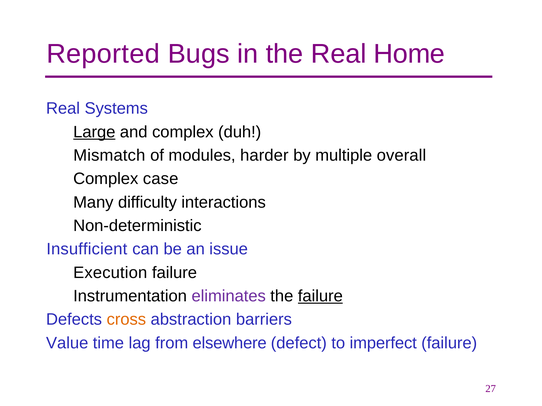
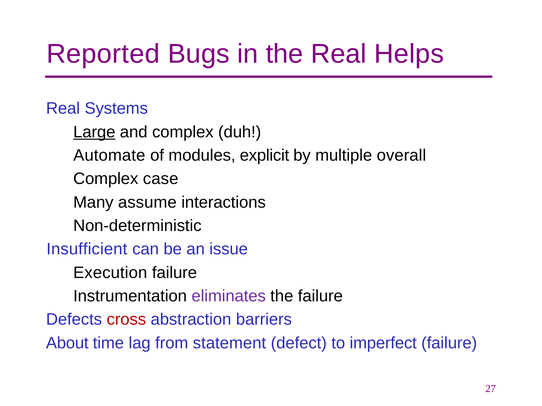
Home: Home -> Helps (409, 54)
Mismatch: Mismatch -> Automate (109, 156)
harder: harder -> explicit (264, 156)
difficulty: difficulty -> assume (147, 203)
failure underline: present -> none (320, 296)
cross colour: orange -> red (126, 320)
Value: Value -> About (67, 343)
elsewhere: elsewhere -> statement (229, 343)
